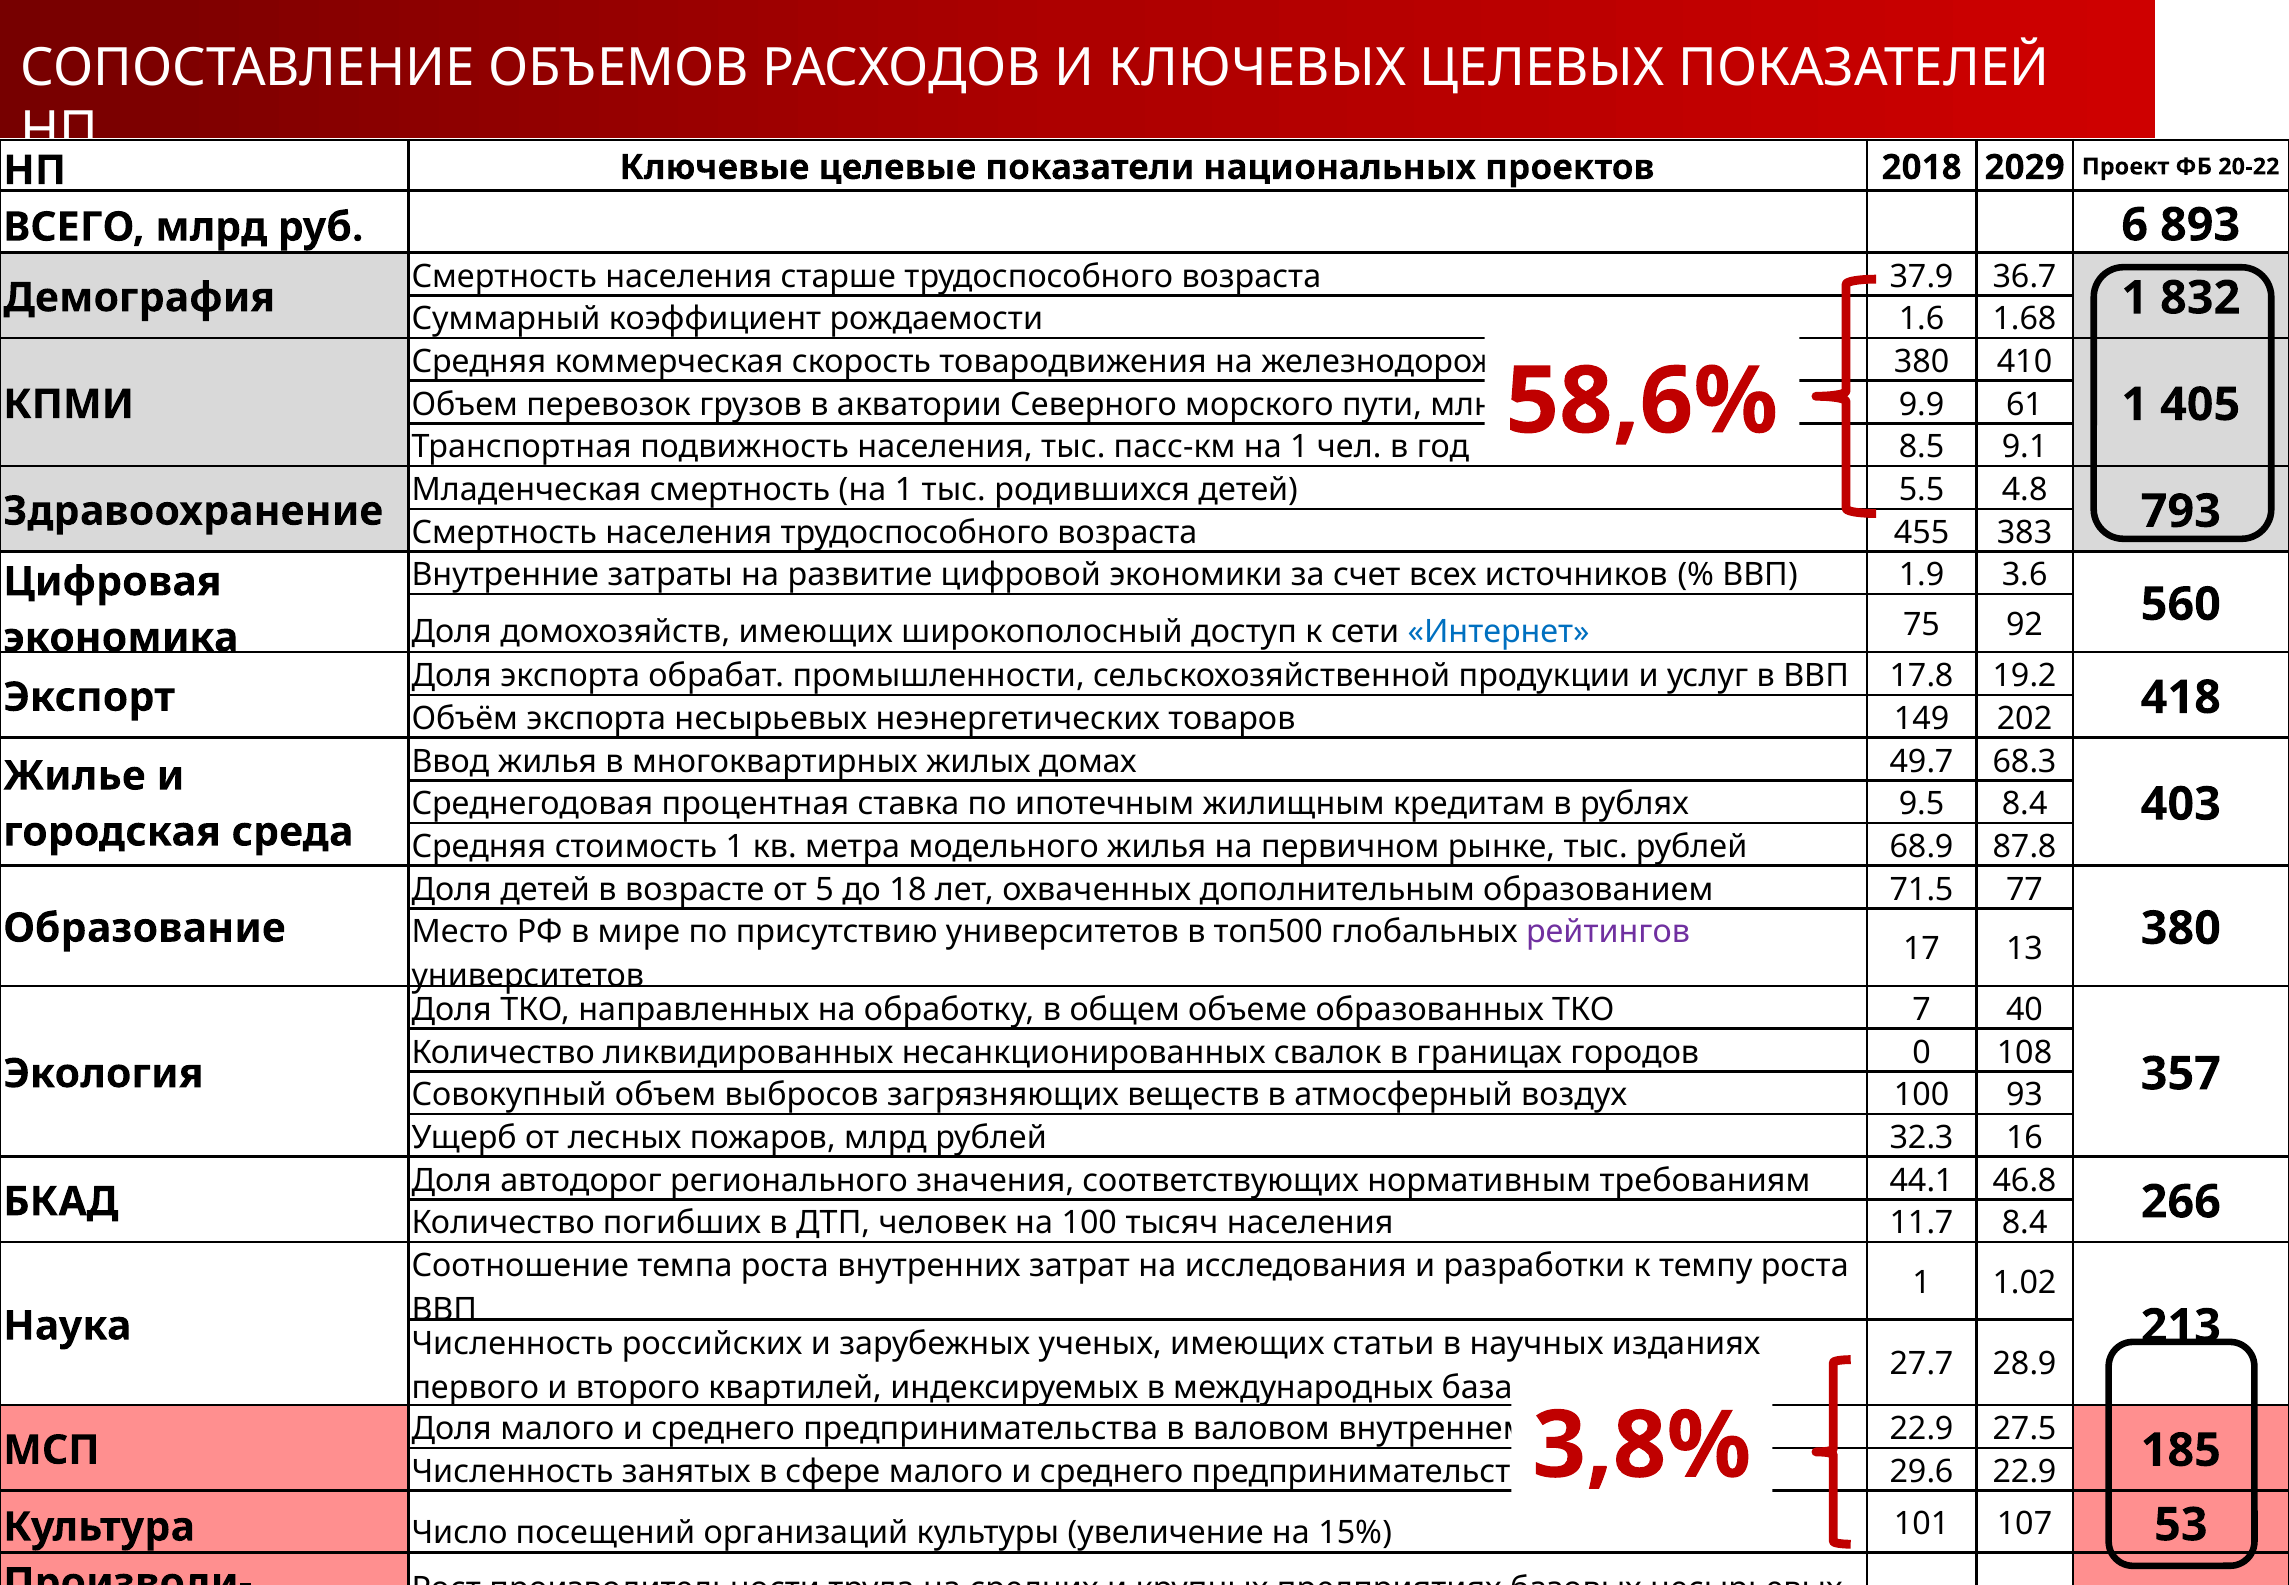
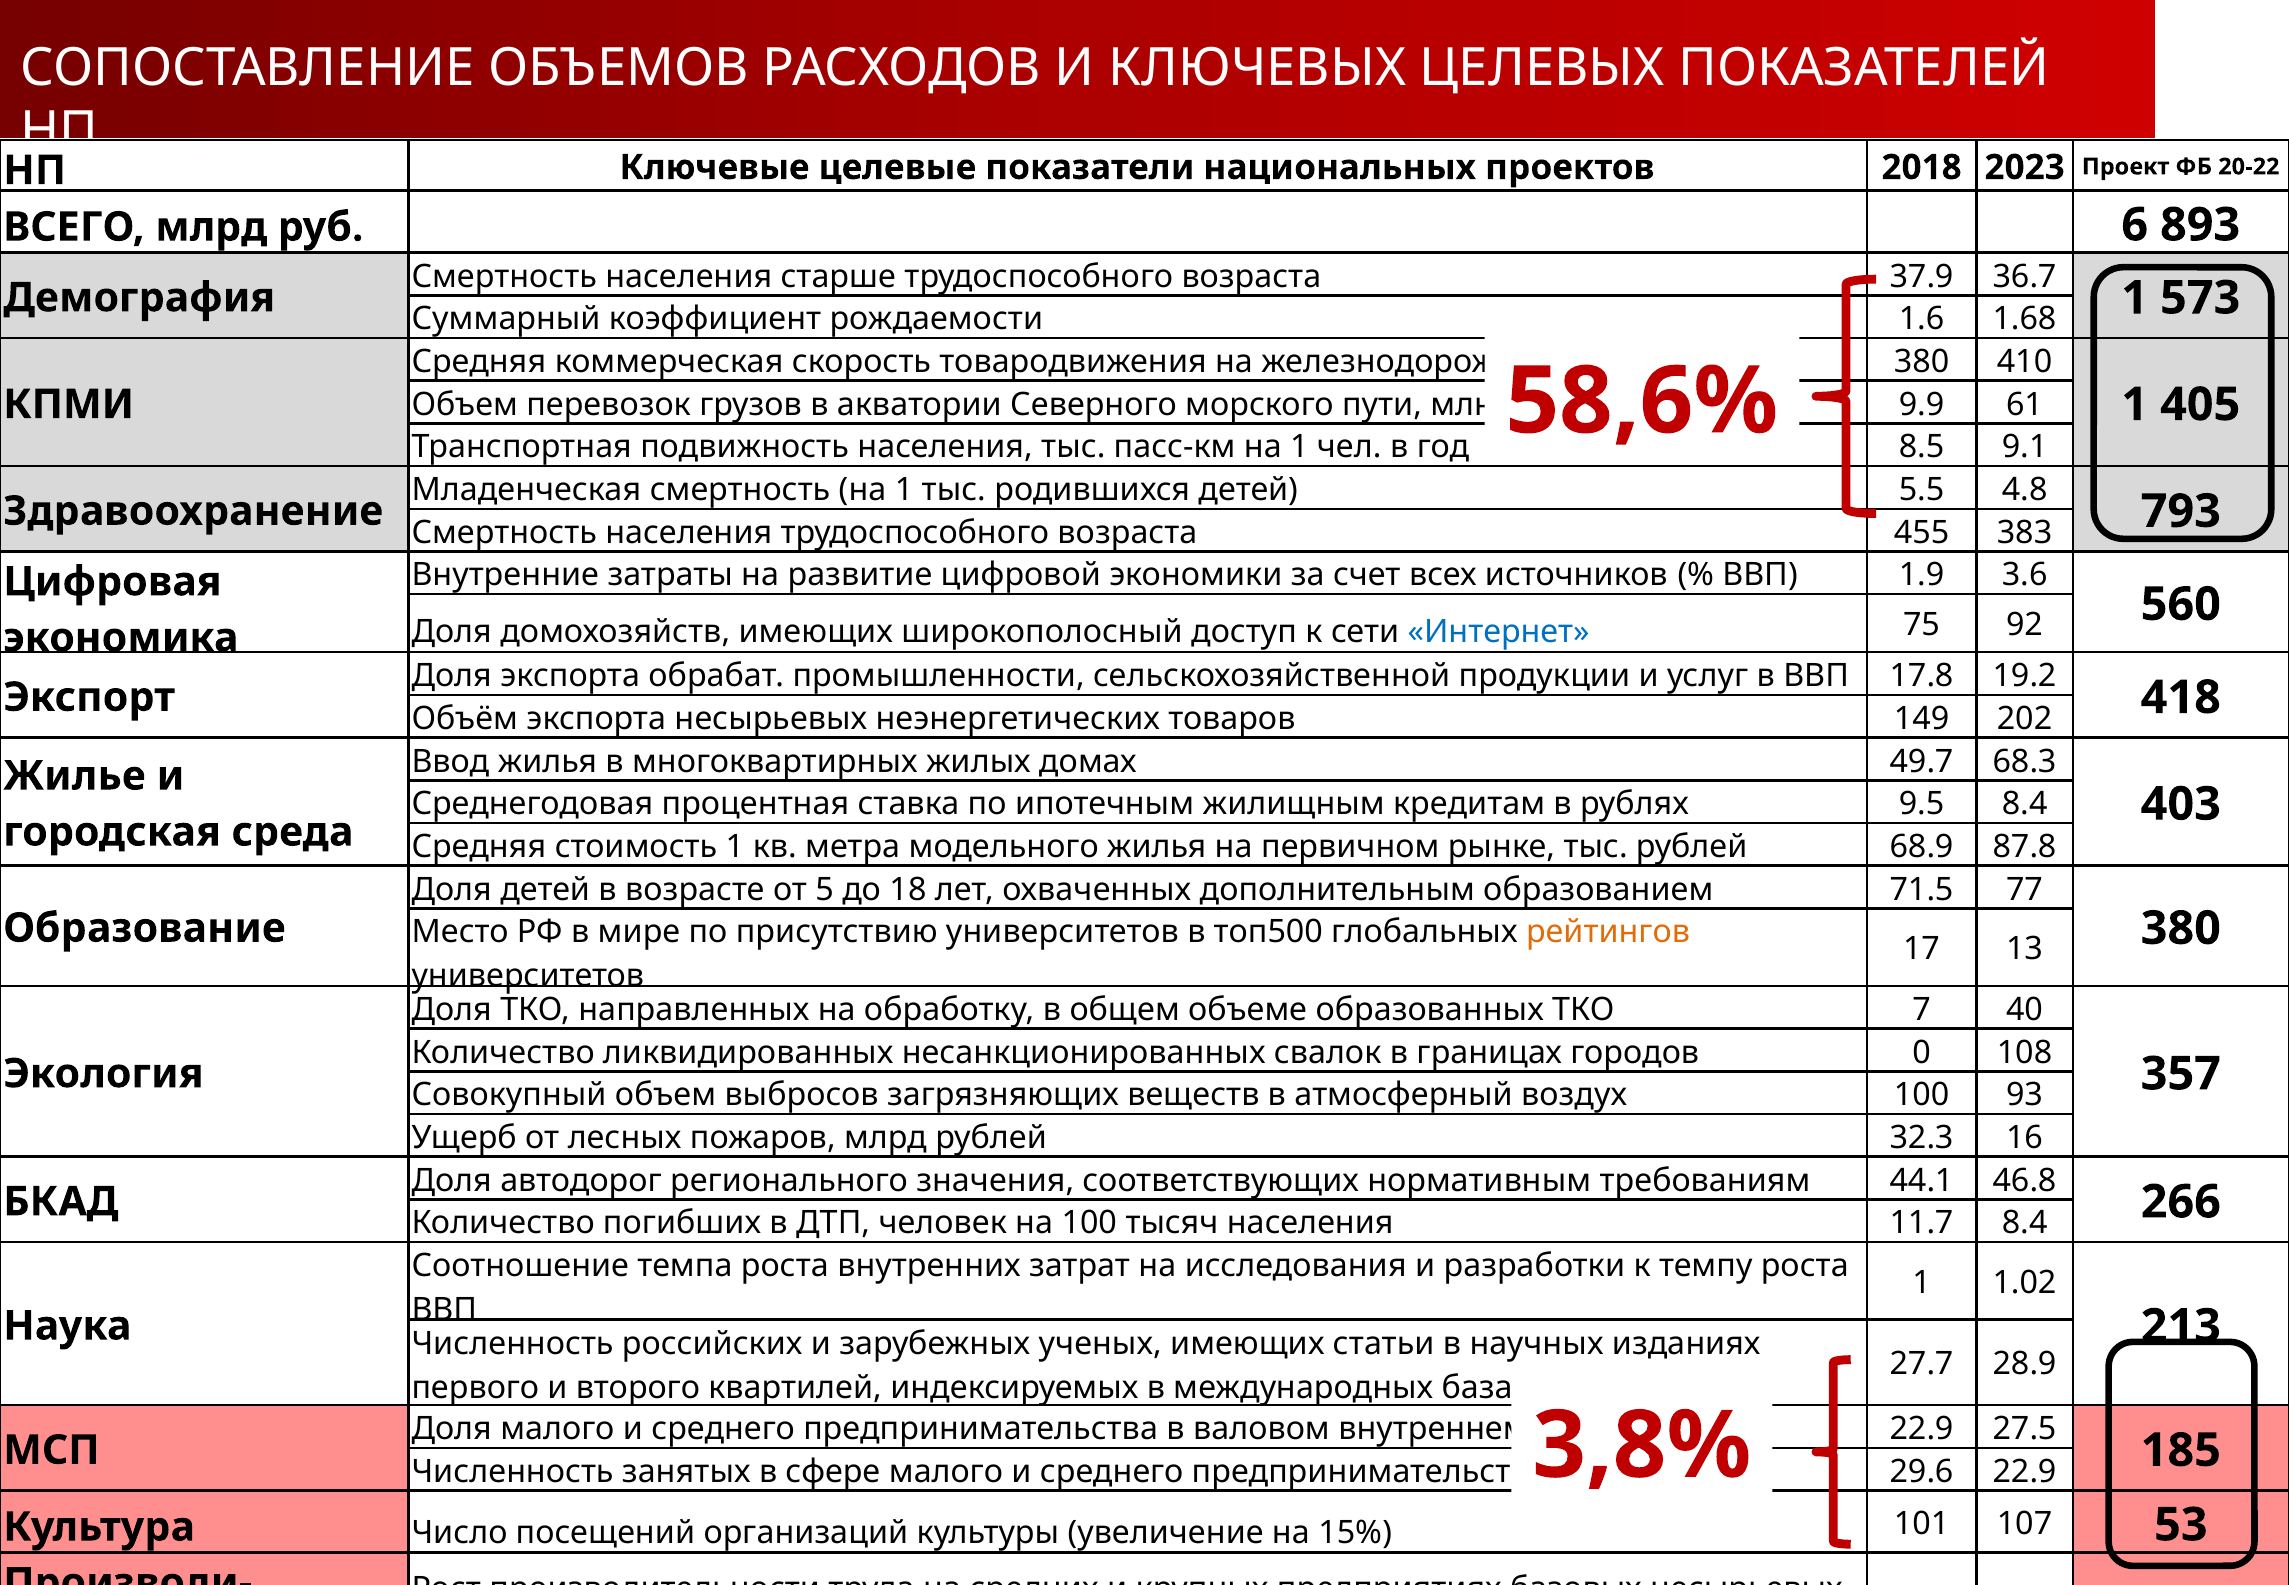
2029: 2029 -> 2023 (2025, 167)
832: 832 -> 573 (2200, 298)
рейтингов colour: purple -> orange (1608, 932)
